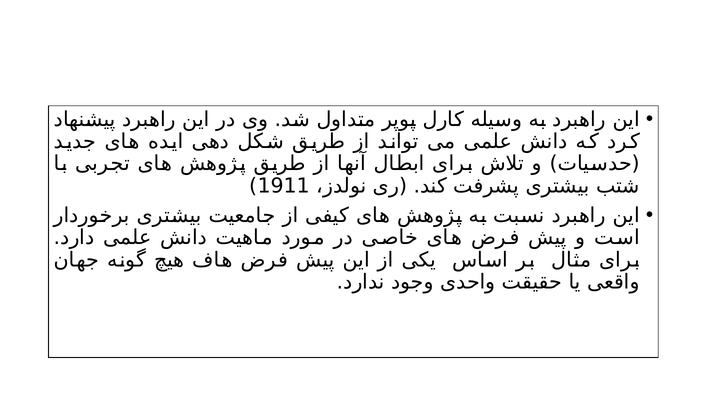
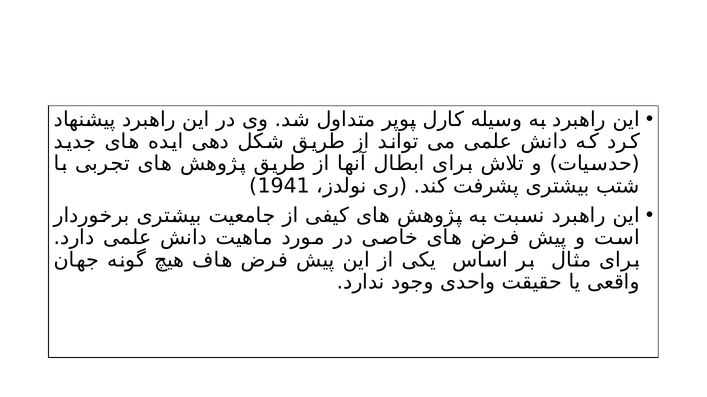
1911: 1911 -> 1941 (284, 186)
